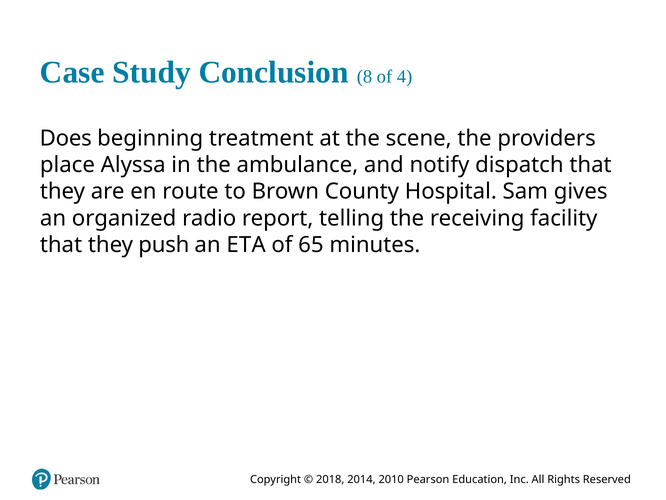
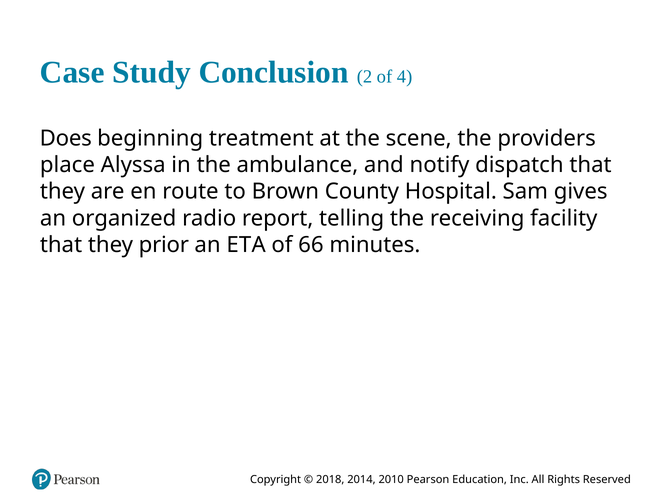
8: 8 -> 2 (364, 77)
push: push -> prior (164, 245)
65: 65 -> 66 (311, 245)
